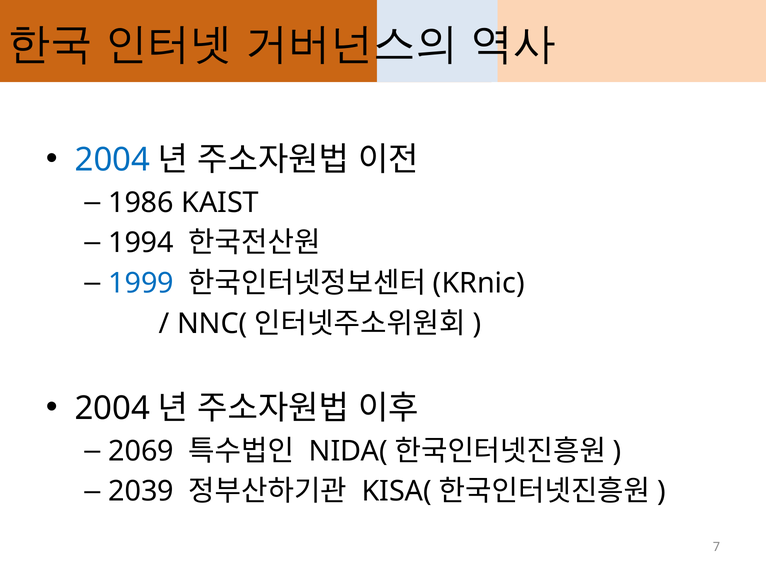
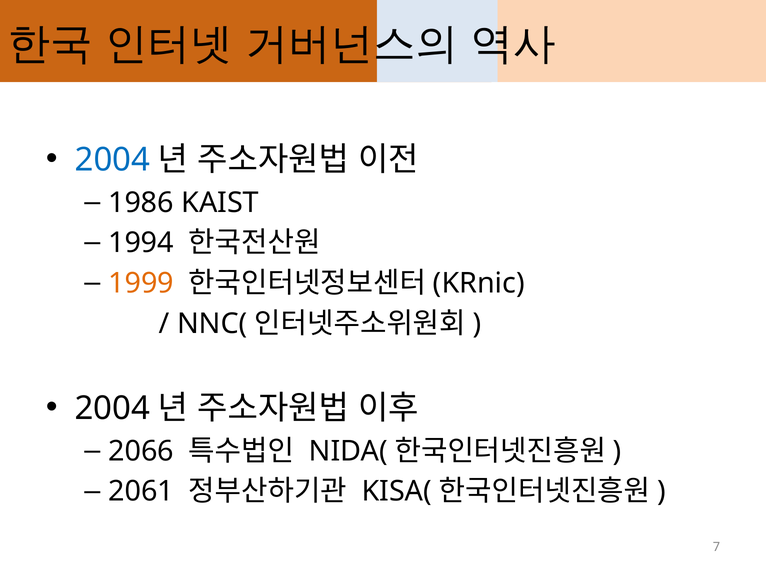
1999 colour: blue -> orange (141, 284)
2069: 2069 -> 2066 (141, 451)
2039: 2039 -> 2061 (141, 492)
